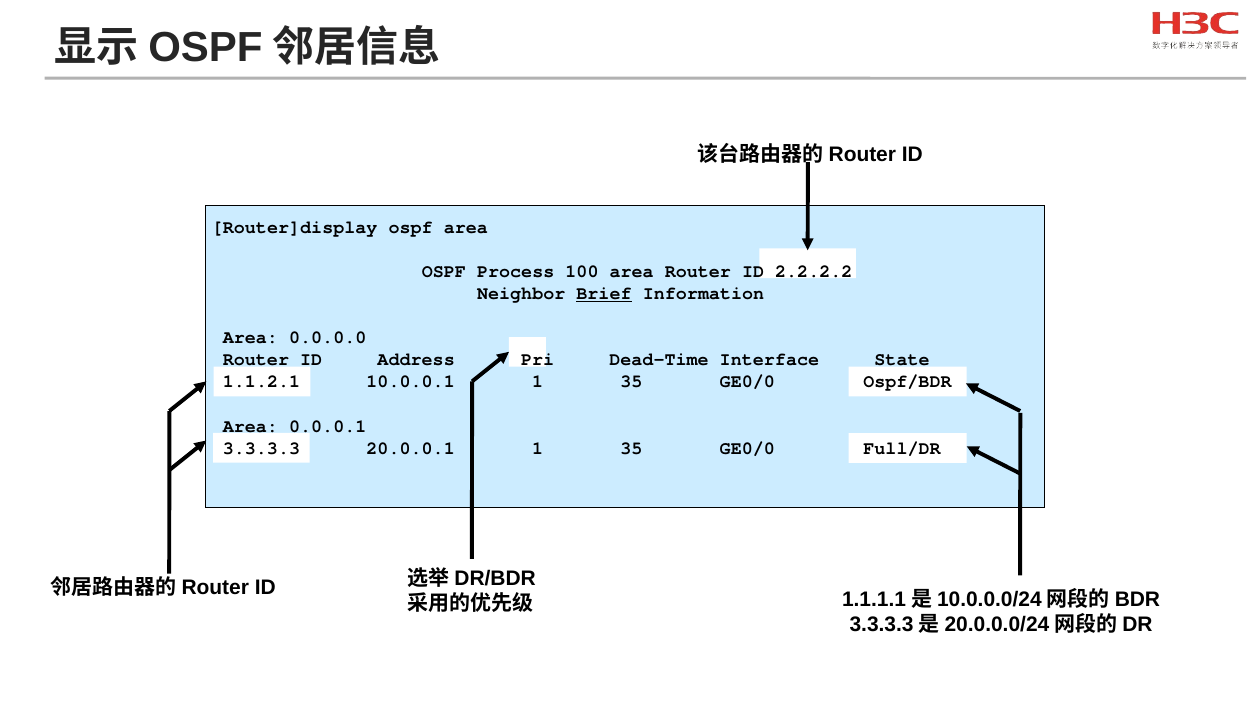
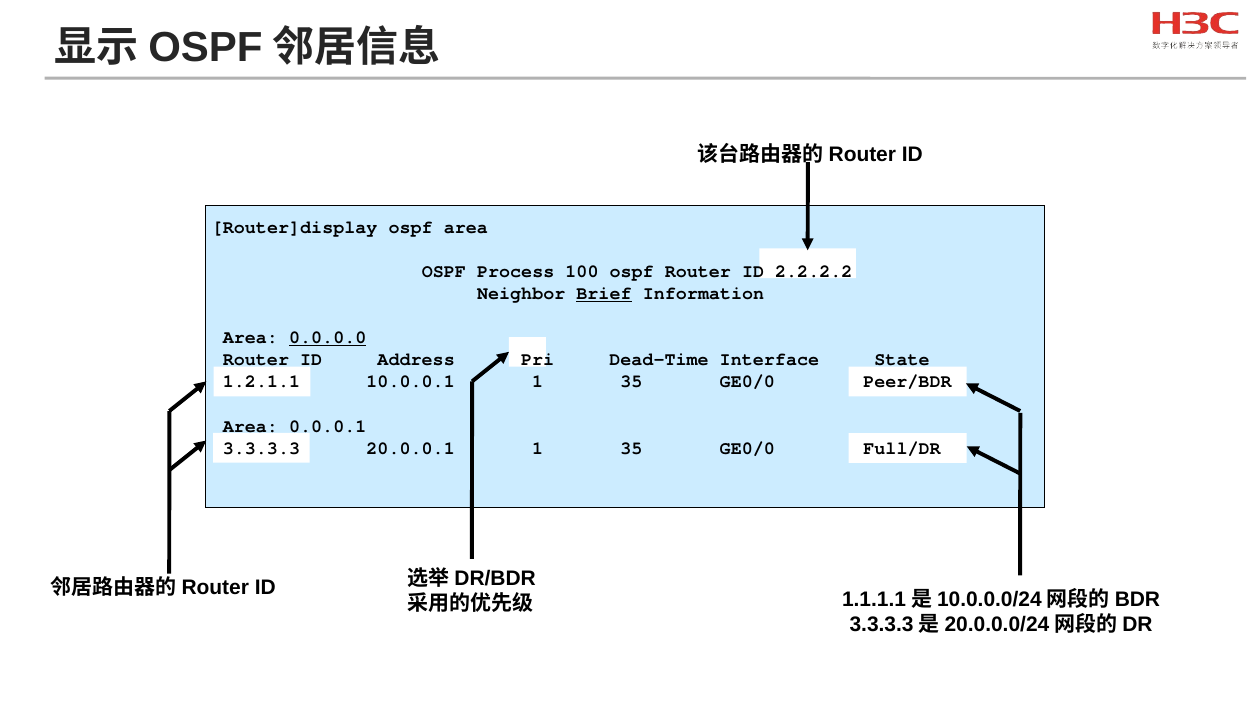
100 area: area -> ospf (632, 271)
0.0.0.0 underline: none -> present (328, 338)
1.1.2.1: 1.1.2.1 -> 1.2.1.1 (262, 382)
Ospf/BDR: Ospf/BDR -> Peer/BDR (907, 382)
